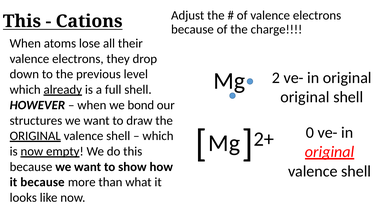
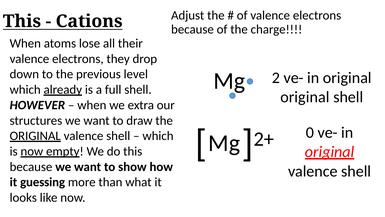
bond: bond -> extra (141, 105)
it because: because -> guessing (43, 182)
